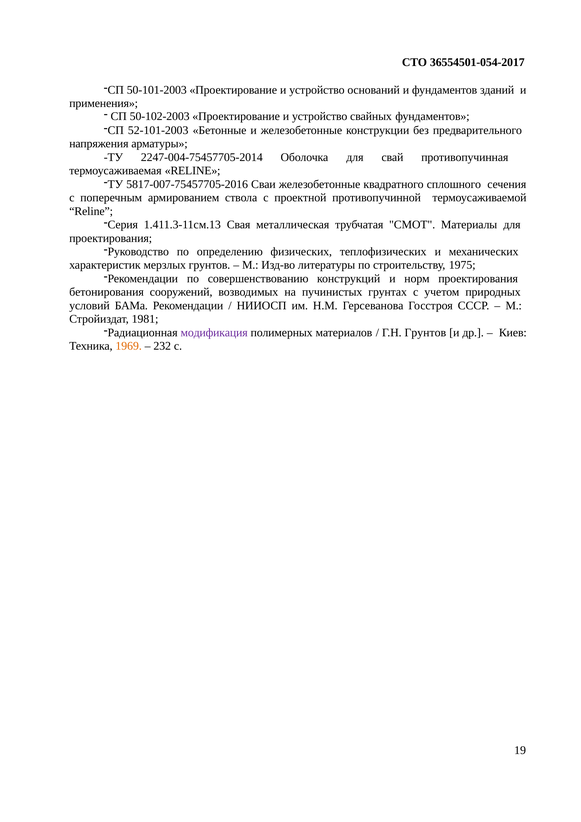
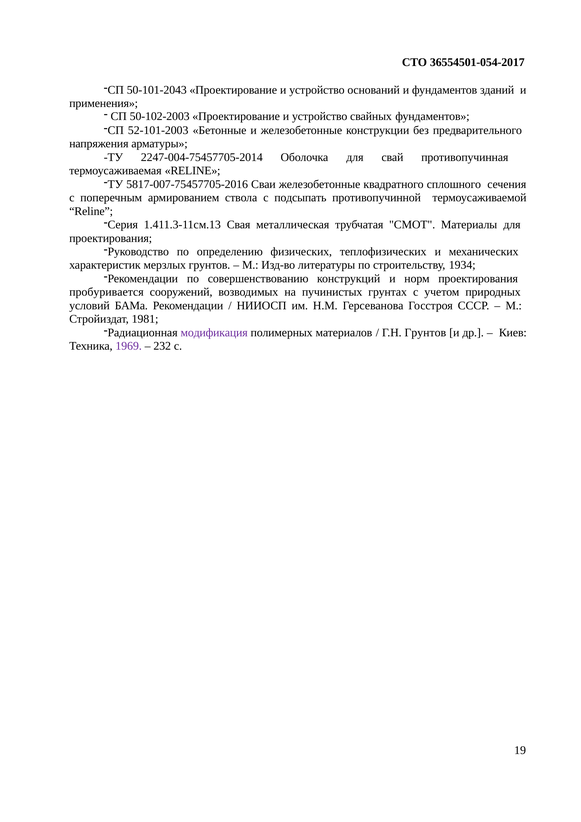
50-101-2003: 50-101-2003 -> 50-101-2043 (157, 90)
проектной: проектной -> подсыпать (300, 198)
1975: 1975 -> 1934 (462, 265)
бетонирования: бетонирования -> пробуривается (106, 292)
1969 colour: orange -> purple (129, 346)
